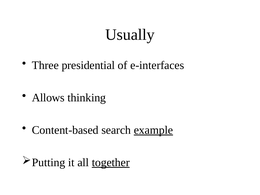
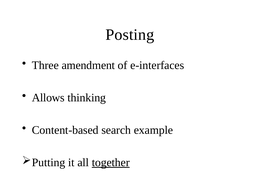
Usually: Usually -> Posting (130, 35)
presidential: presidential -> amendment (88, 65)
example underline: present -> none (153, 130)
